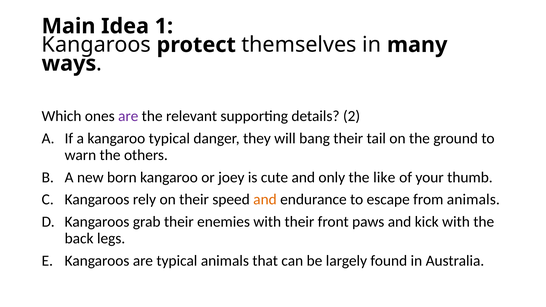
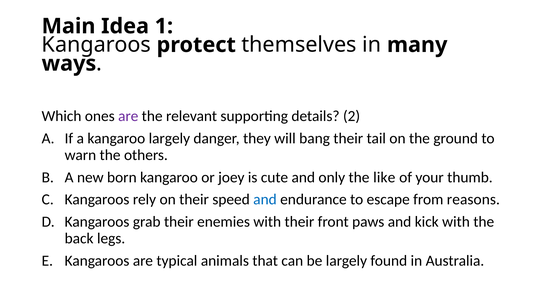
kangaroo typical: typical -> largely (169, 138)
and colour: orange -> blue (265, 200)
from animals: animals -> reasons (473, 200)
